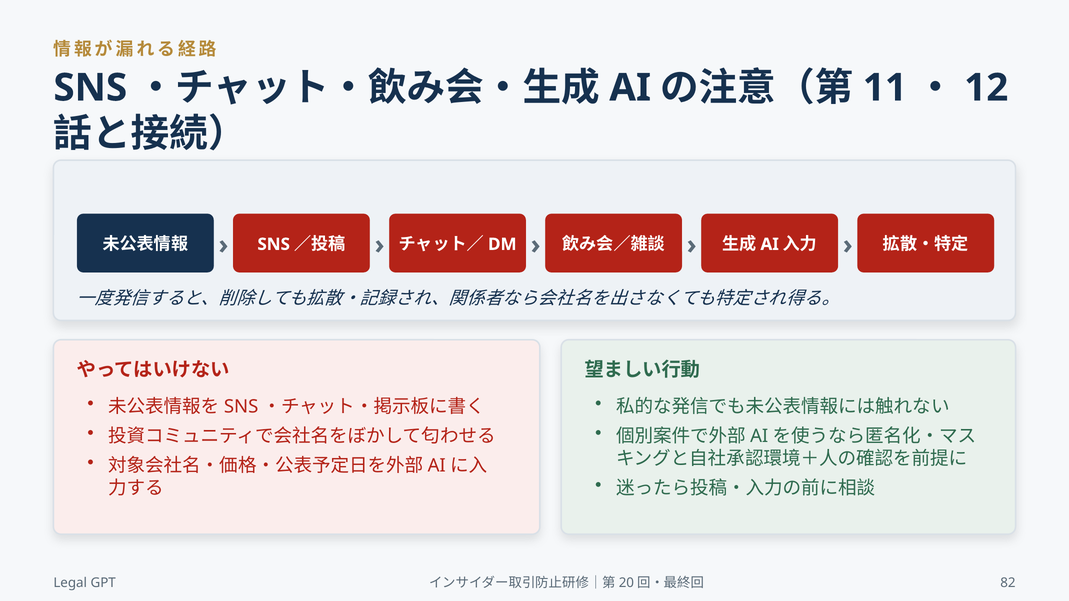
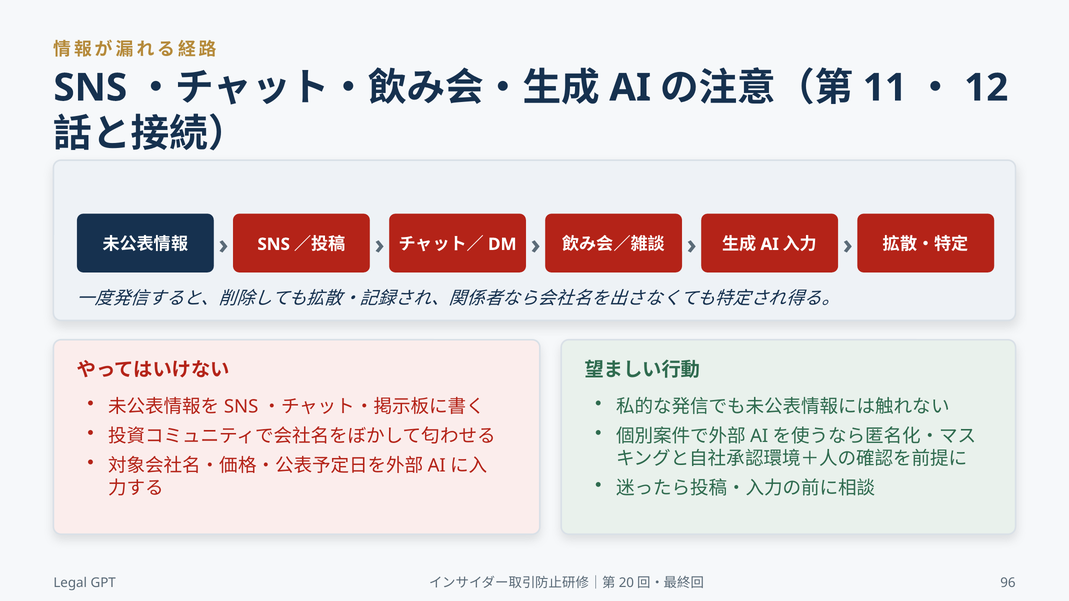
82: 82 -> 96 (1008, 583)
